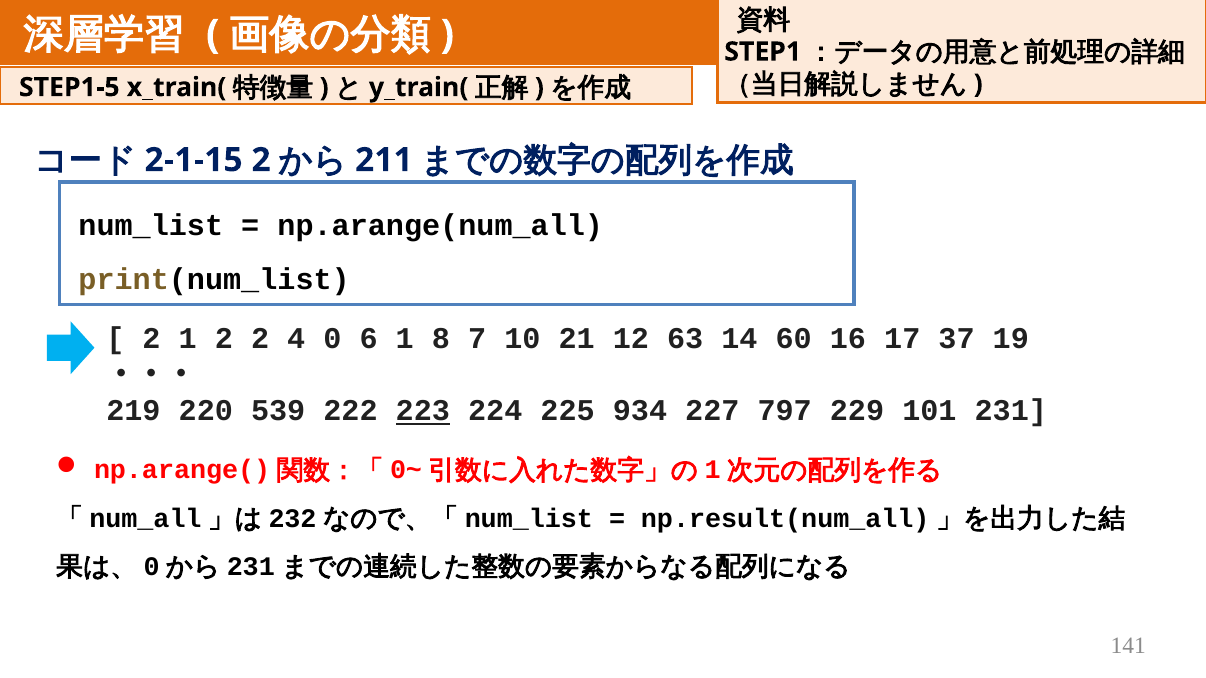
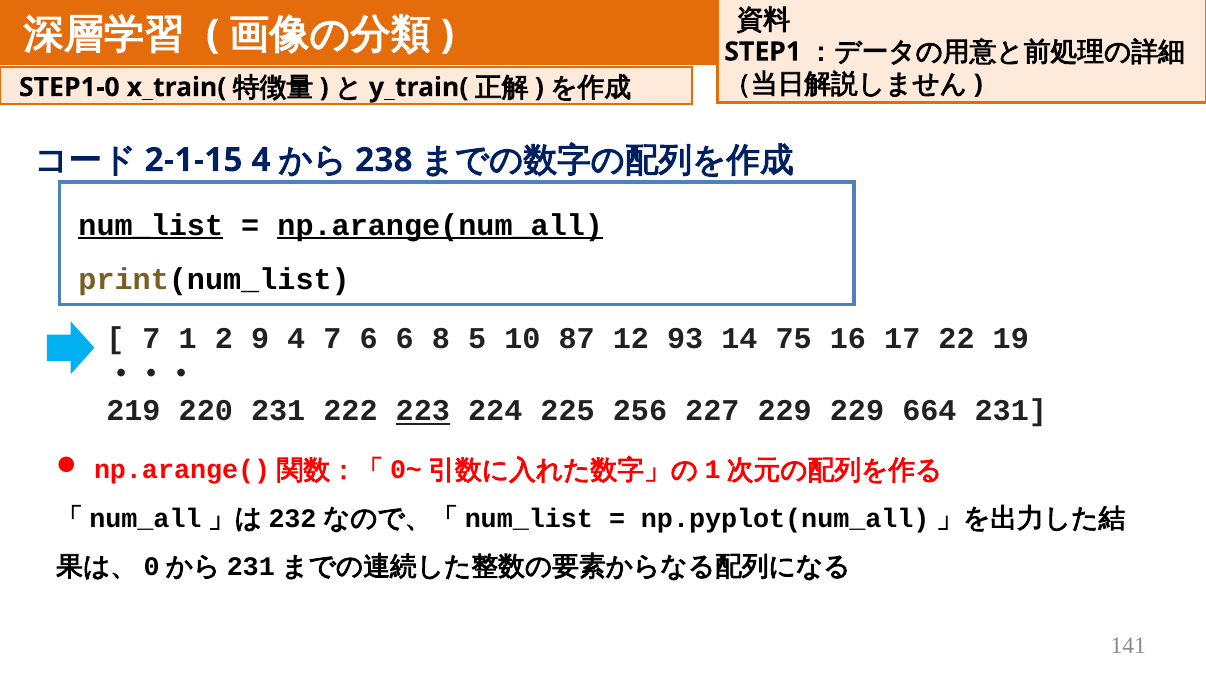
STEP1-5: STEP1-5 -> STEP1-0 (69, 87)
2: 2 -> 4 (261, 160)
211: 211 -> 238 (384, 160)
num_list underline: none -> present (151, 225)
np.arange(num_all underline: none -> present (440, 225)
2: 2 -> 7 (152, 339)
2 2: 2 -> 9 (260, 339)
4 0: 0 -> 7 (332, 339)
6 1: 1 -> 6 (405, 339)
7: 7 -> 5 (477, 339)
21: 21 -> 87 (577, 339)
63: 63 -> 93 (685, 339)
60: 60 -> 75 (794, 339)
37: 37 -> 22 (957, 339)
220 539: 539 -> 231 (278, 411)
934: 934 -> 256 (640, 411)
227 797: 797 -> 229 (785, 411)
101: 101 -> 664 (929, 411)
np.result(num_all: np.result(num_all -> np.pyplot(num_all (785, 518)
